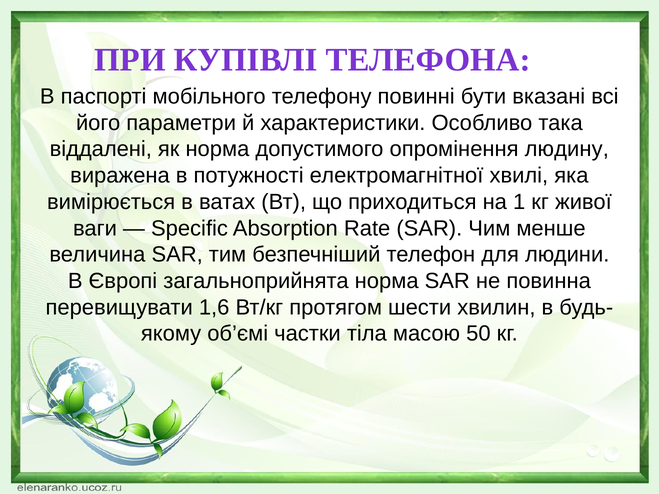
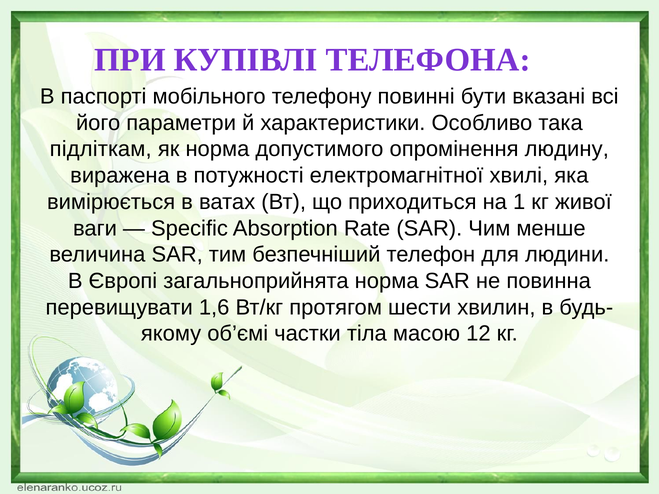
віддалені: віддалені -> підліткам (101, 149)
50: 50 -> 12 (478, 334)
